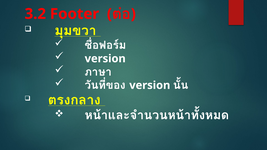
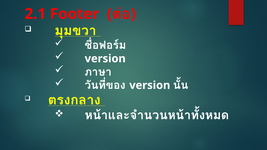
3.2: 3.2 -> 2.1 (35, 14)
